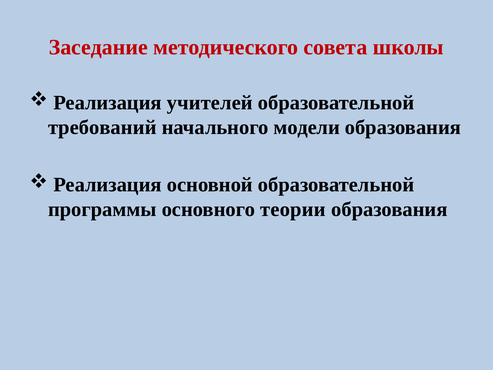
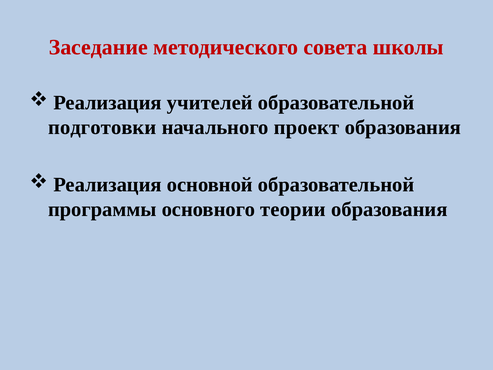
требований: требований -> подготовки (102, 127)
модели: модели -> проект (307, 127)
